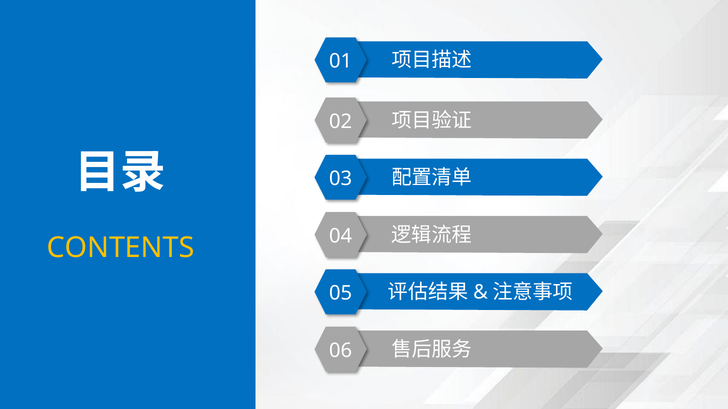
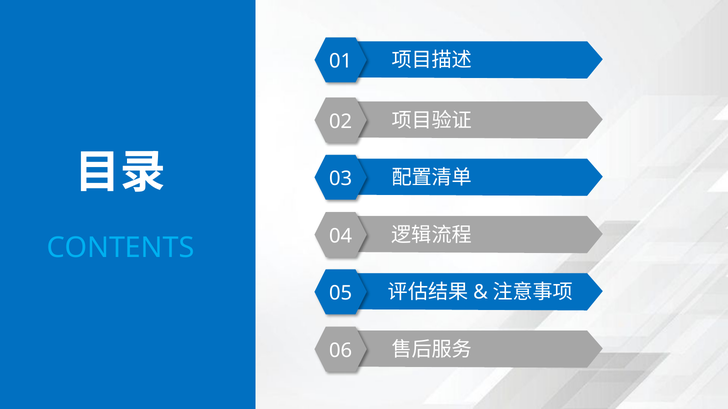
CONTENTS colour: yellow -> light blue (121, 248)
